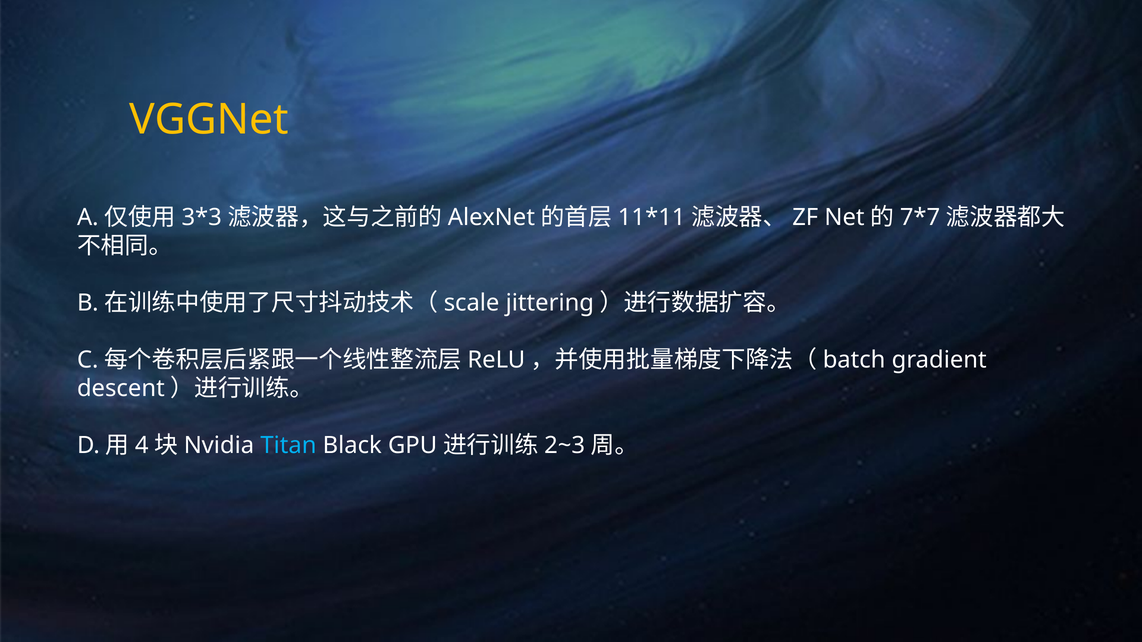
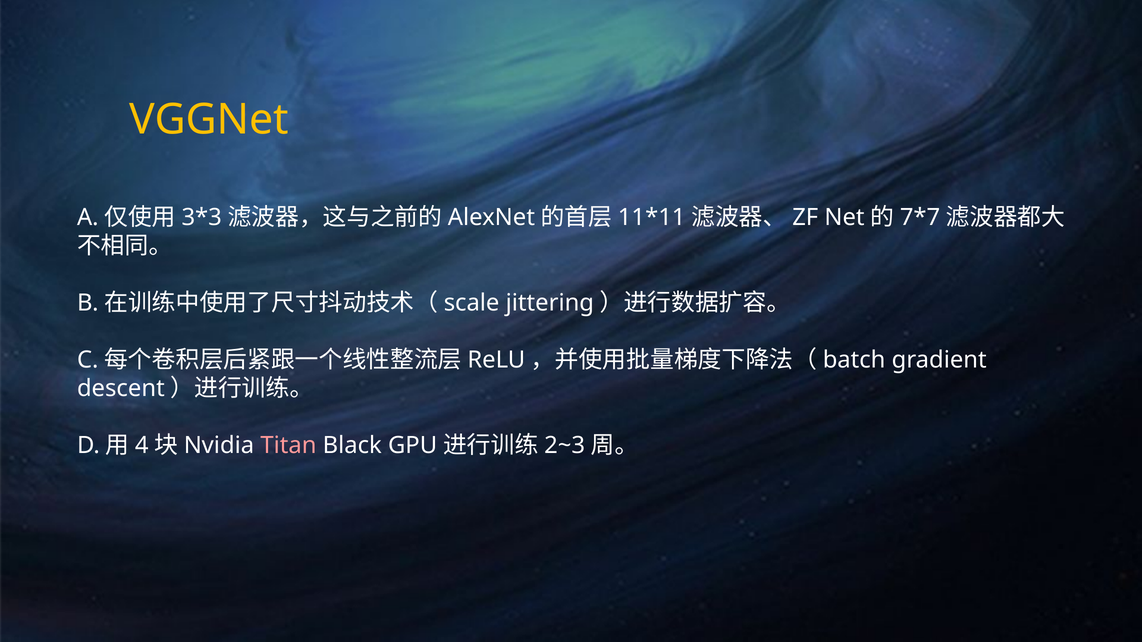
Titan colour: light blue -> pink (288, 446)
